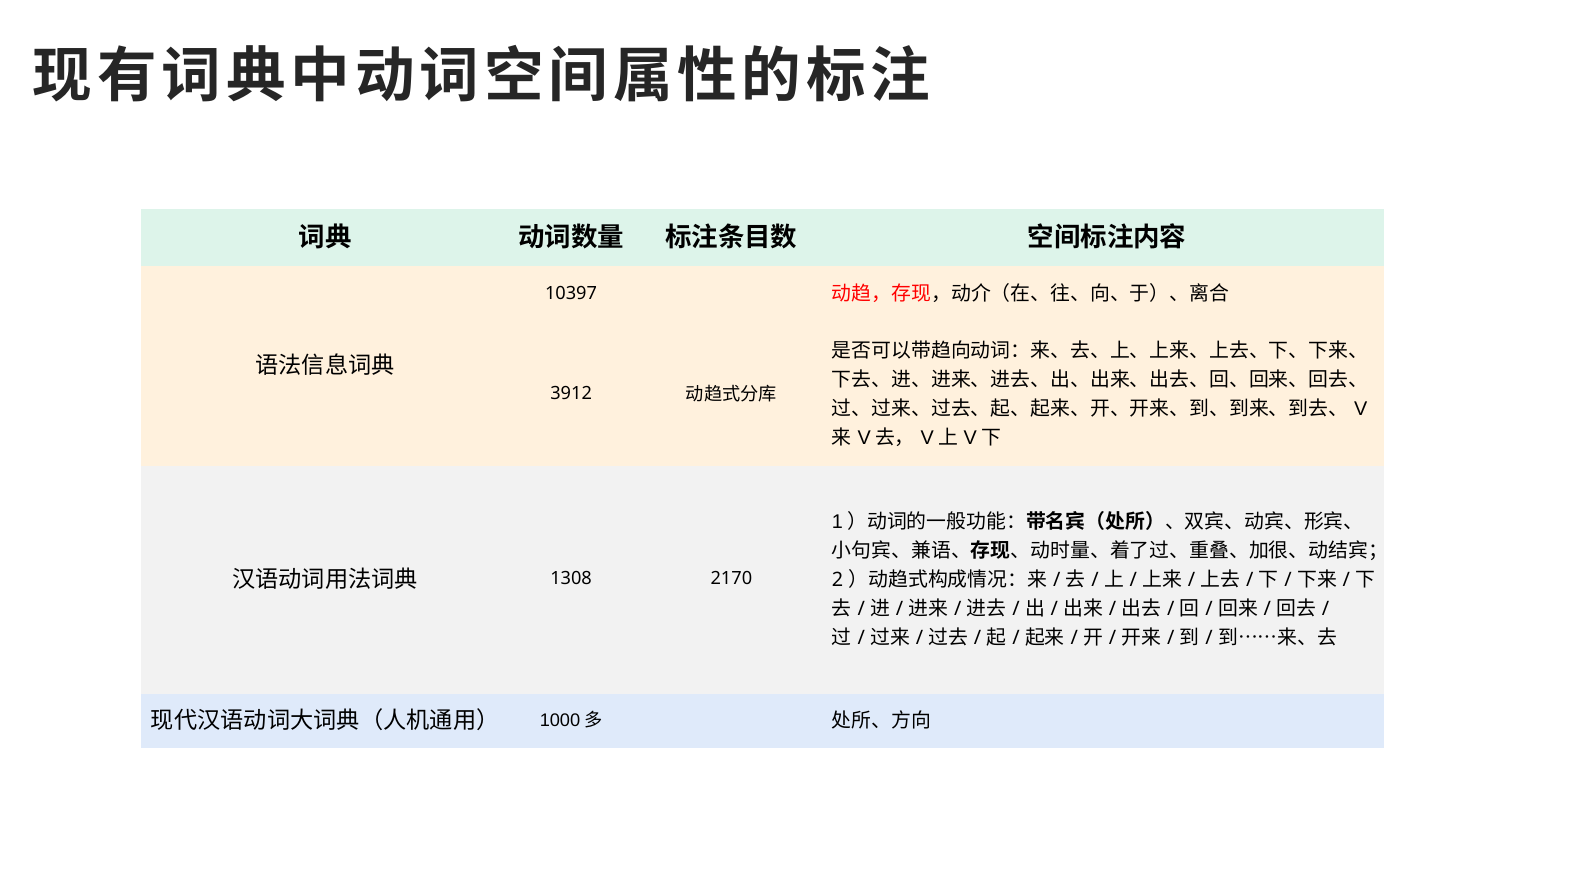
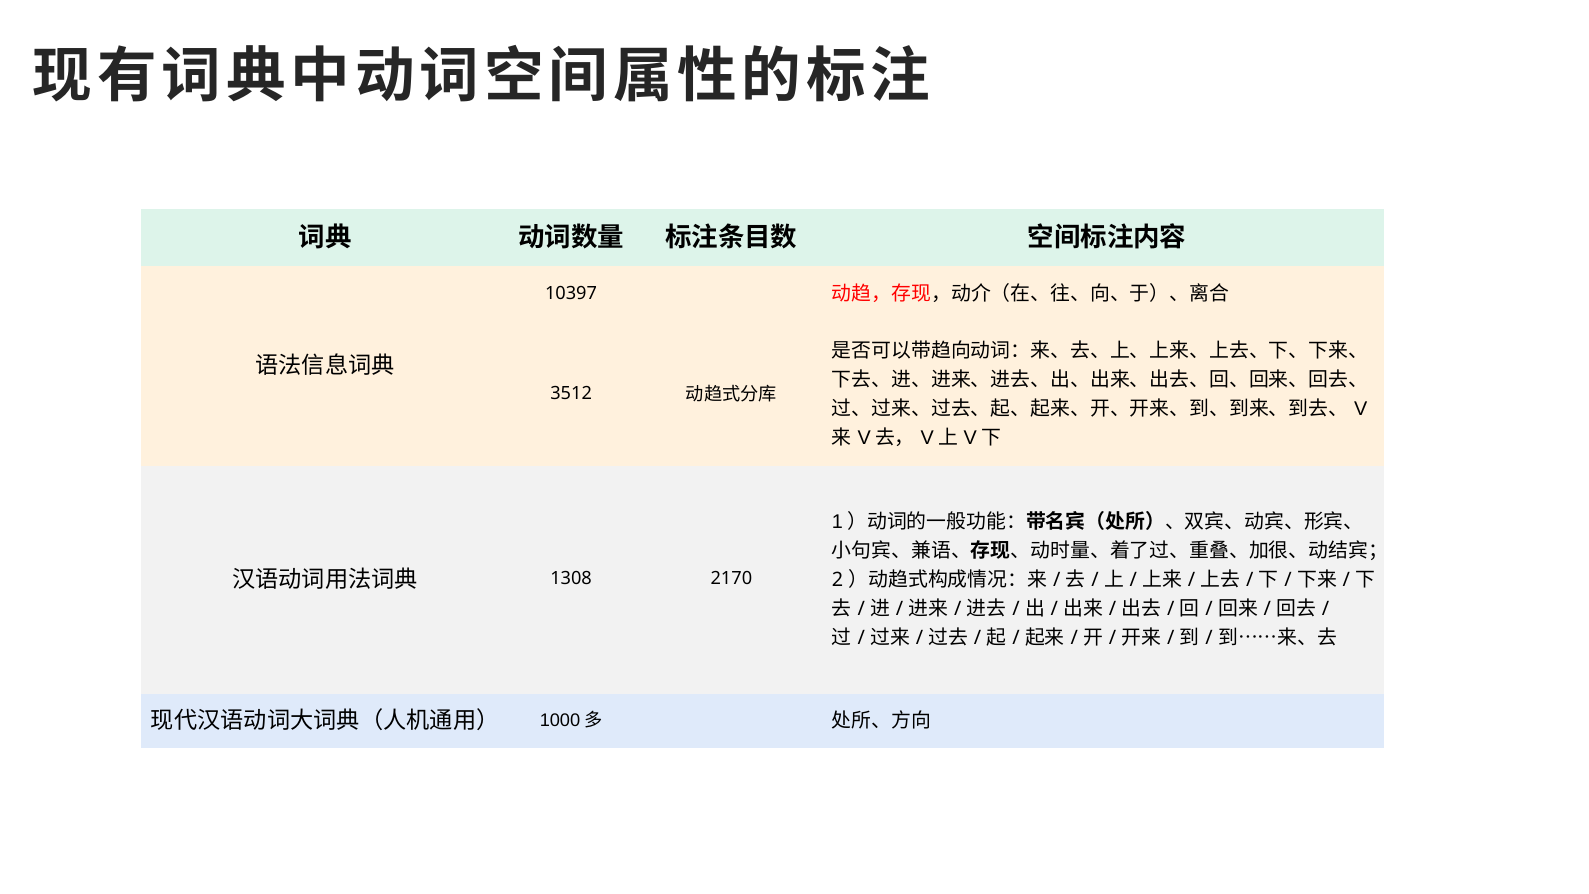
3912: 3912 -> 3512 (571, 393)
